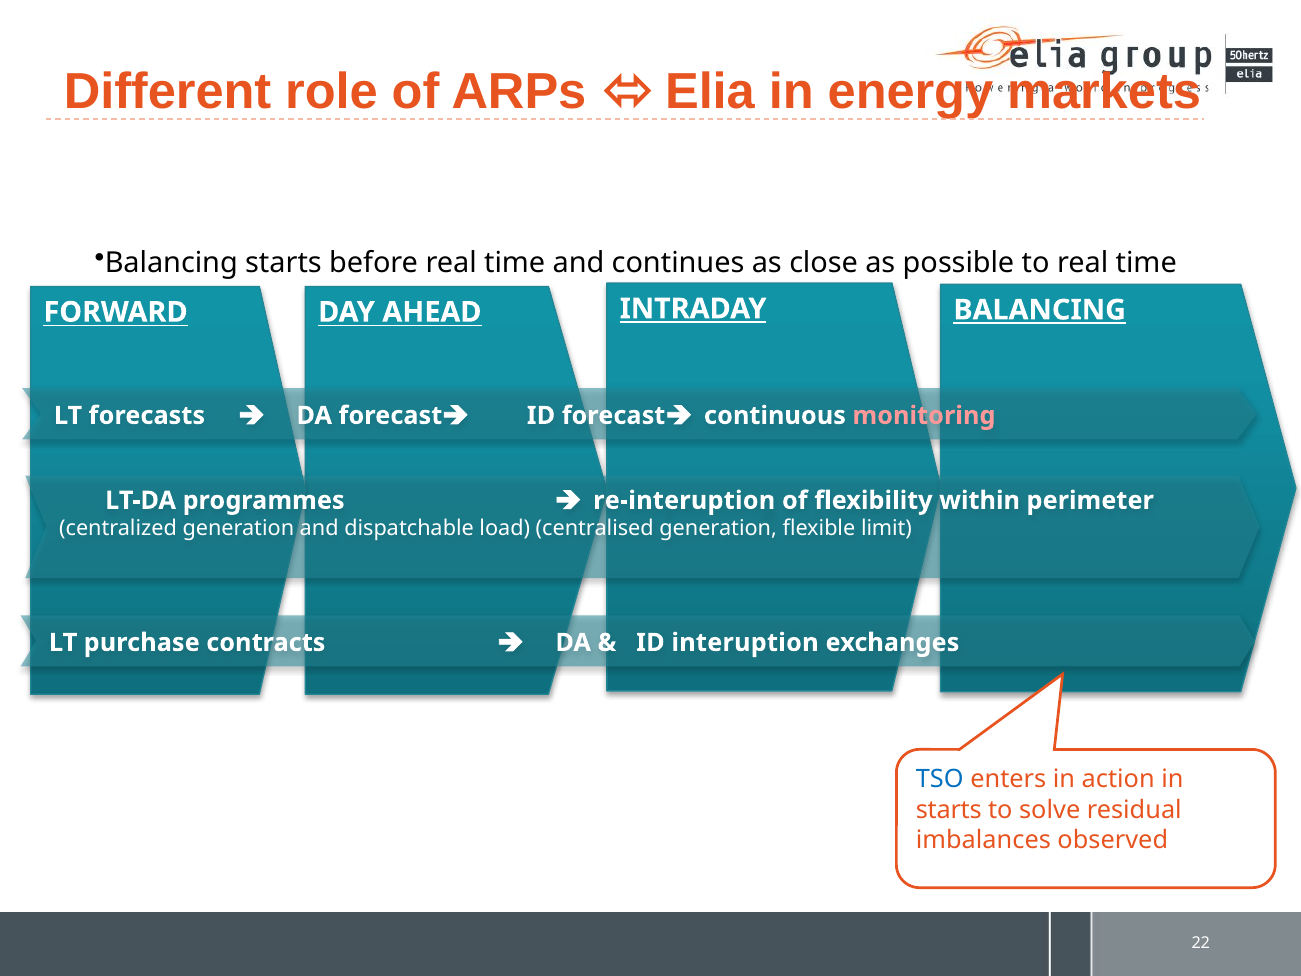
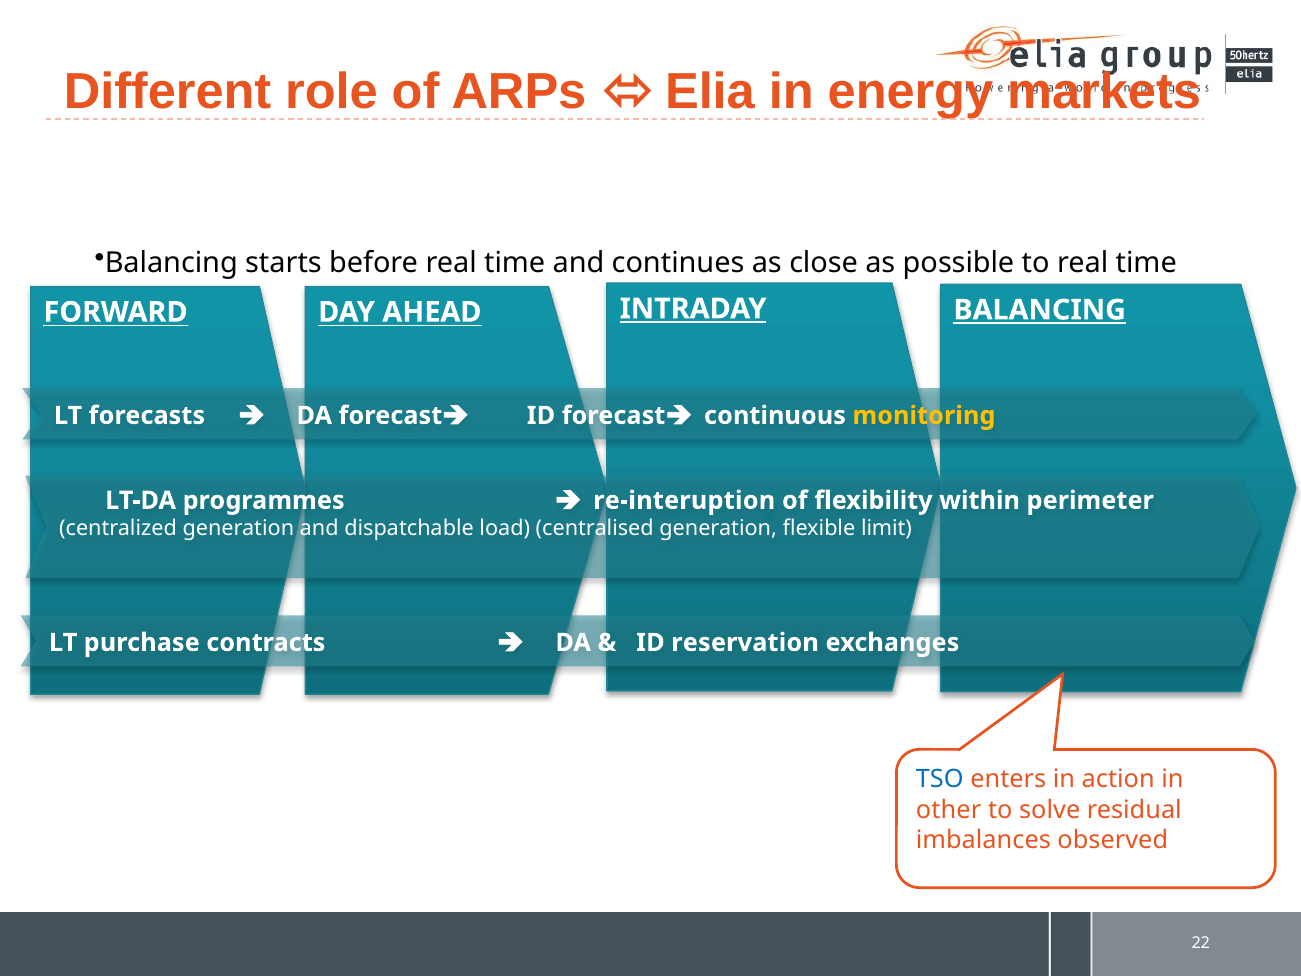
monitoring colour: pink -> yellow (924, 415)
interuption: interuption -> reservation (745, 642)
starts: starts -> other (949, 810)
